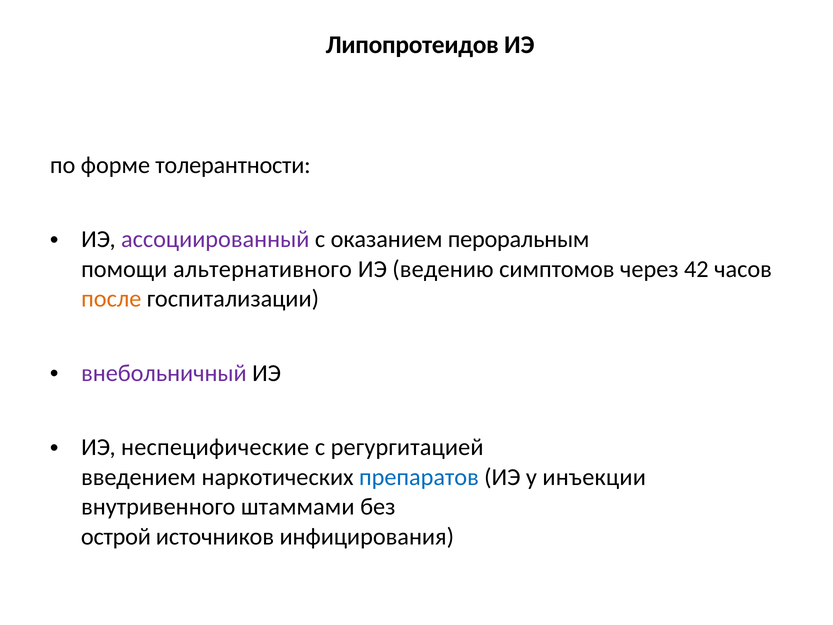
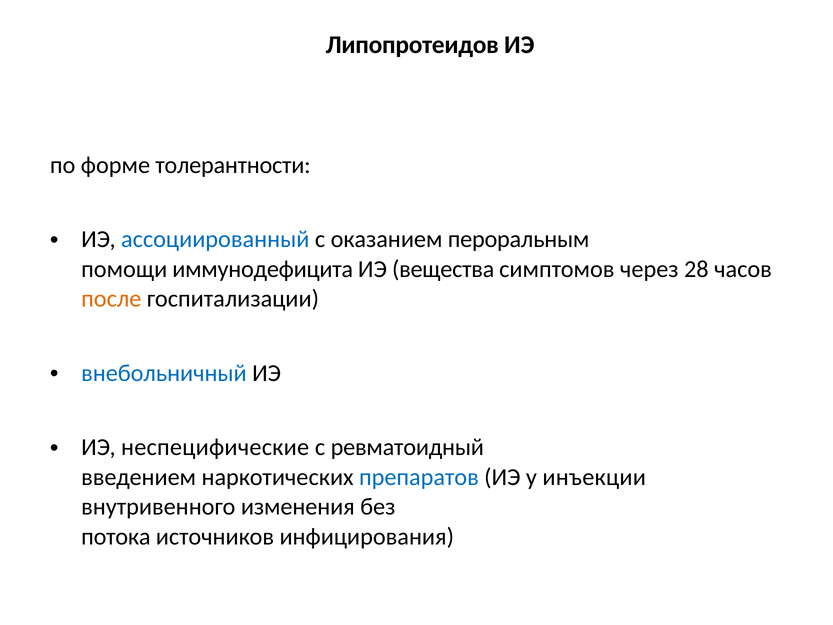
ассоциированный colour: purple -> blue (215, 239)
альтернативного: альтернативного -> иммунодефицита (263, 269)
ведению: ведению -> вещества (443, 269)
42: 42 -> 28 (696, 269)
внебольничный colour: purple -> blue (164, 373)
регургитацией: регургитацией -> ревматоидный (407, 447)
штаммами: штаммами -> изменения (298, 507)
острой: острой -> потока (116, 536)
